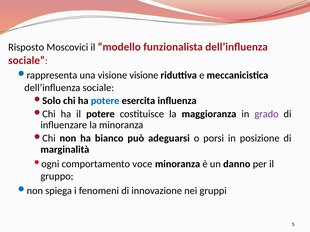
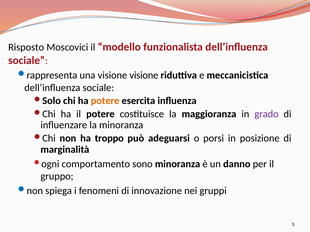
potere colour: blue -> orange (105, 101)
bianco: bianco -> troppo (109, 139)
voce: voce -> sono (142, 164)
